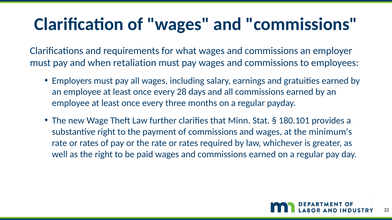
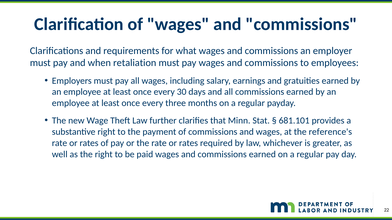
28: 28 -> 30 (182, 92)
180.101: 180.101 -> 681.101 (294, 121)
minimum's: minimum's -> reference's (330, 132)
